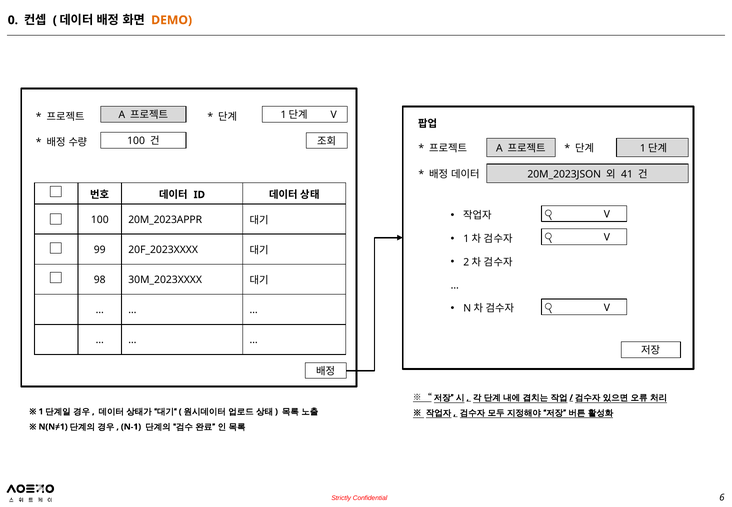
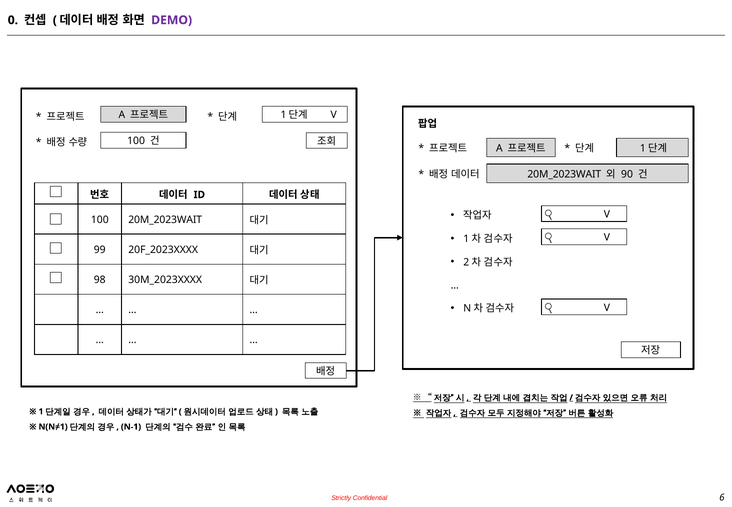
DEMO colour: orange -> purple (172, 20)
20M_2023JSON: 20M_2023JSON -> 20M_2023WAIT (564, 174)
41: 41 -> 90 (627, 174)
100 20M_2023APPR: 20M_2023APPR -> 20M_2023WAIT (165, 220)
